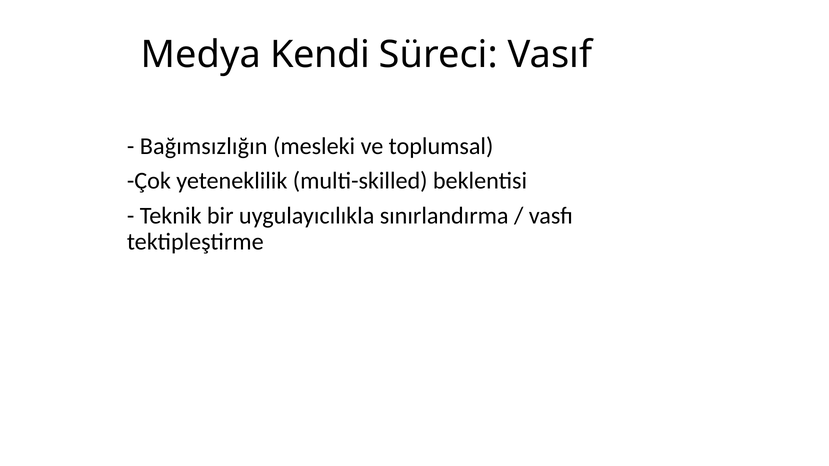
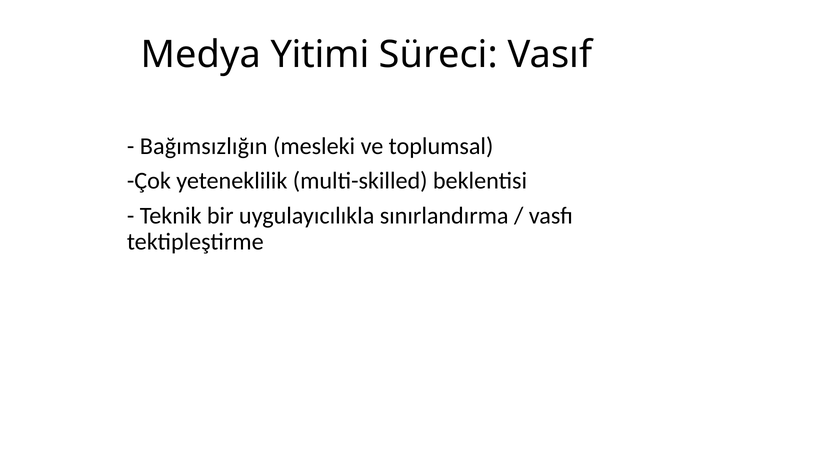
Kendi: Kendi -> Yitimi (320, 55)
